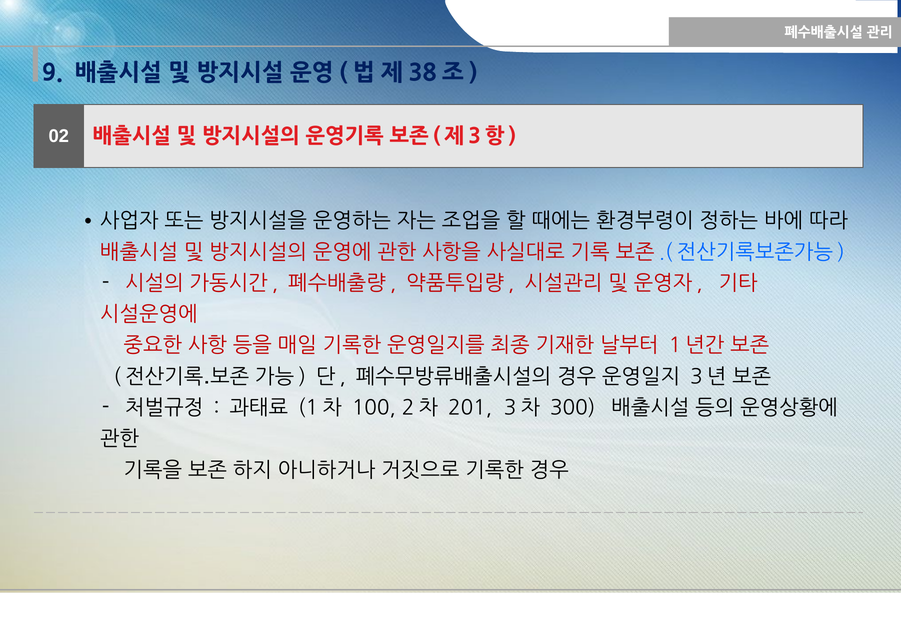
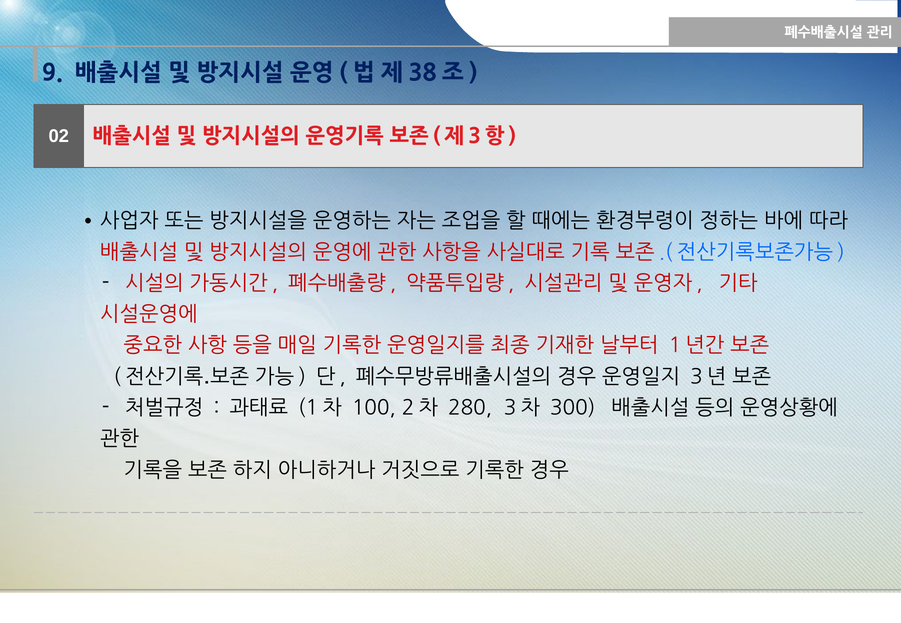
201: 201 -> 280 (470, 408)
